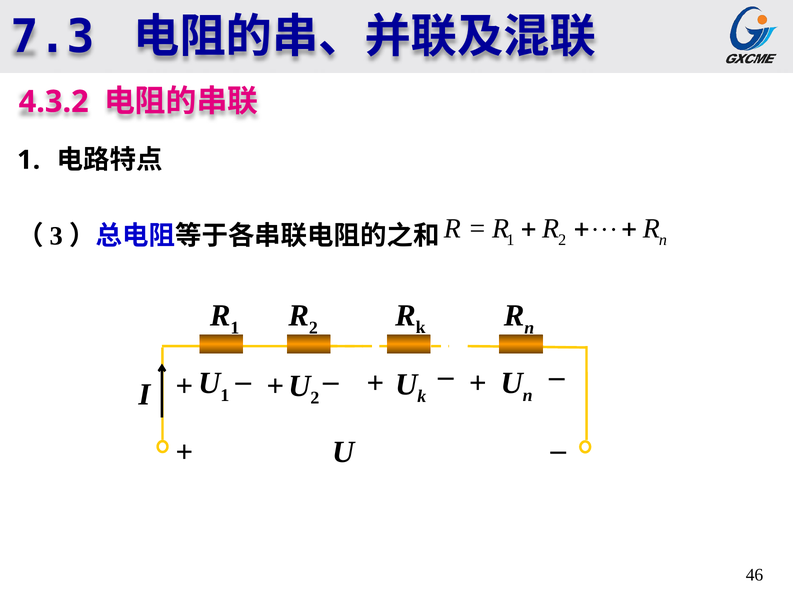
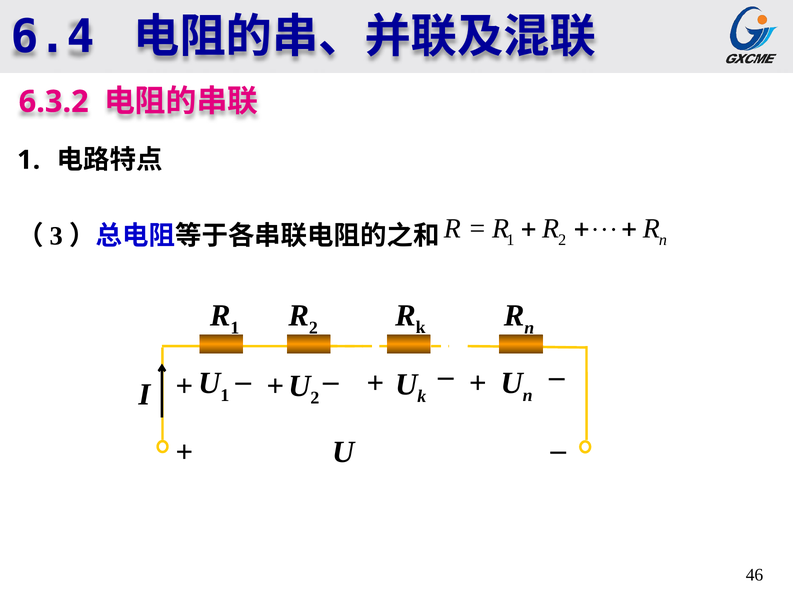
7.3: 7.3 -> 6.4 (53, 37)
4.3.2: 4.3.2 -> 6.3.2 (54, 102)
